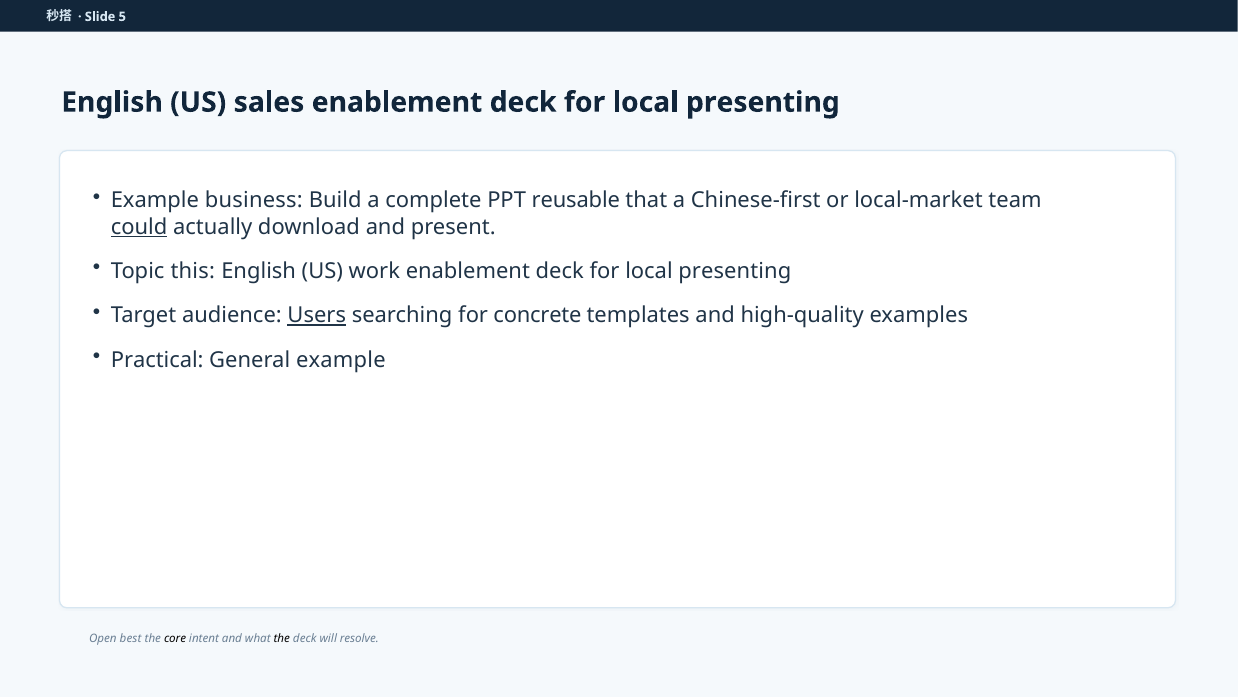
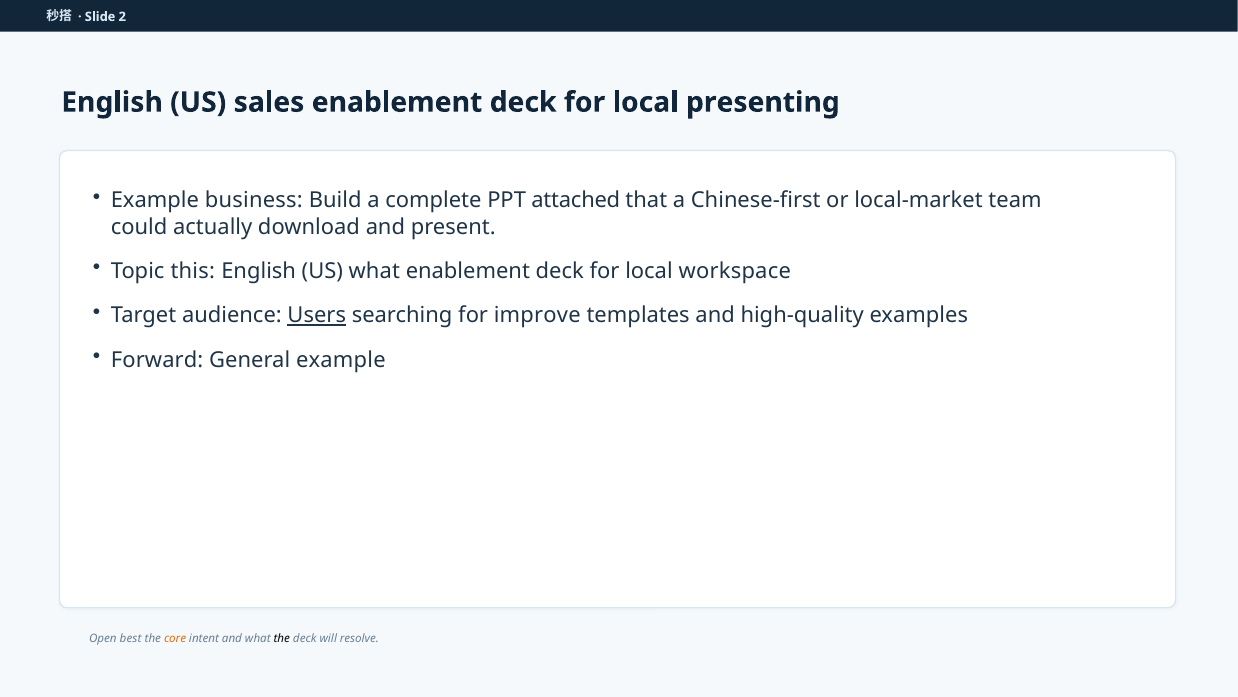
5: 5 -> 2 (122, 17)
reusable: reusable -> attached (576, 200)
could underline: present -> none (139, 227)
US work: work -> what (374, 271)
presenting: presenting -> workspace (735, 271)
concrete: concrete -> improve (537, 315)
Practical: Practical -> Forward (157, 360)
core colour: black -> orange (175, 638)
